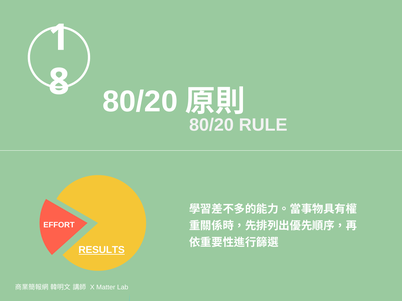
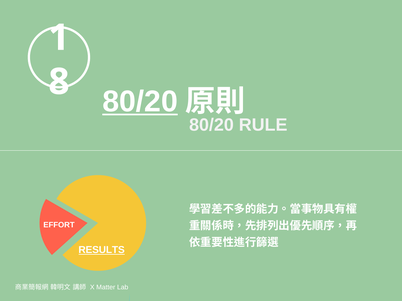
80/20 underline: none -> present (140, 102)
